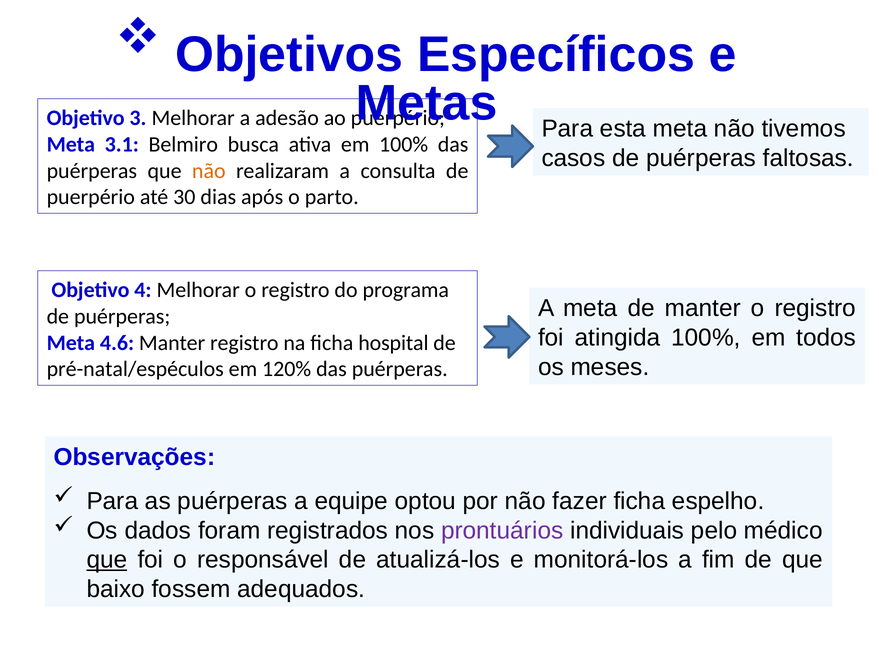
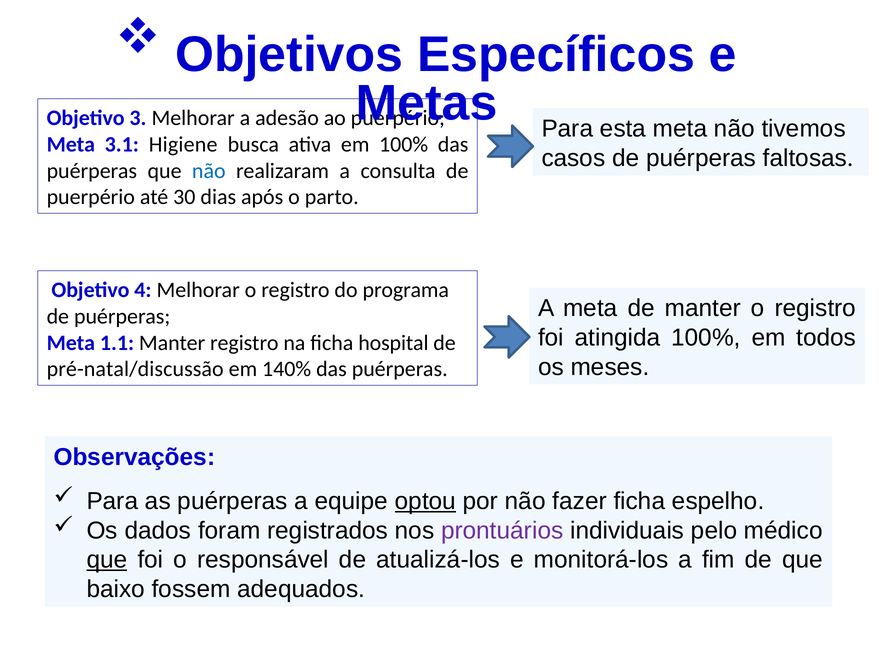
Belmiro: Belmiro -> Higiene (183, 144)
não colour: orange -> blue (209, 171)
4.6: 4.6 -> 1.1 (117, 342)
pré-natal/espéculos: pré-natal/espéculos -> pré-natal/discussão (135, 369)
120%: 120% -> 140% (287, 369)
optou underline: none -> present (425, 501)
